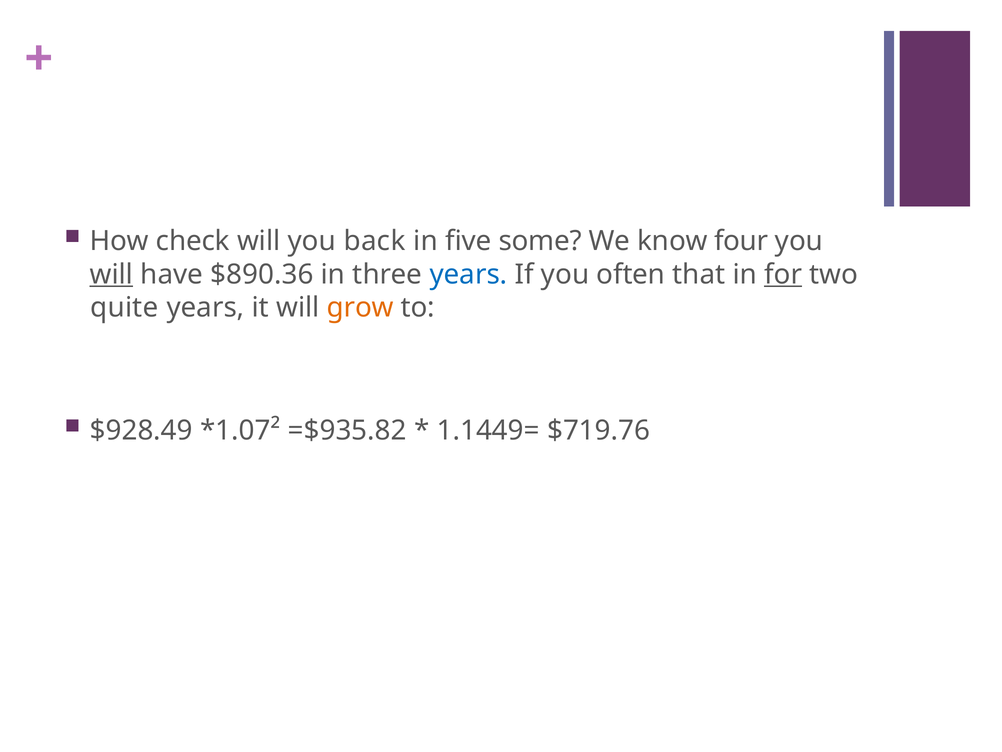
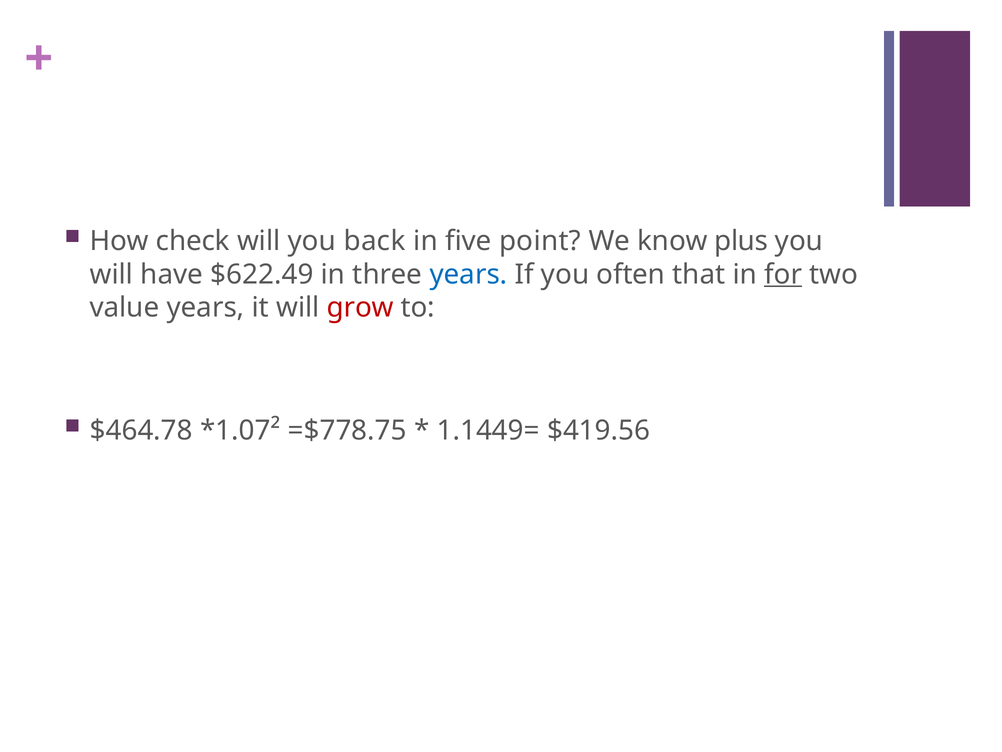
some: some -> point (540, 241)
four: four -> plus (741, 241)
will underline: present -> none (111, 274)
$890.36: $890.36 -> $622.49 (262, 274)
quite: quite -> value (124, 308)
grow colour: orange -> red (360, 308)
$928.49: $928.49 -> $464.78 (141, 430)
=$935.82: =$935.82 -> =$778.75 (347, 430)
$719.76: $719.76 -> $419.56 (599, 430)
